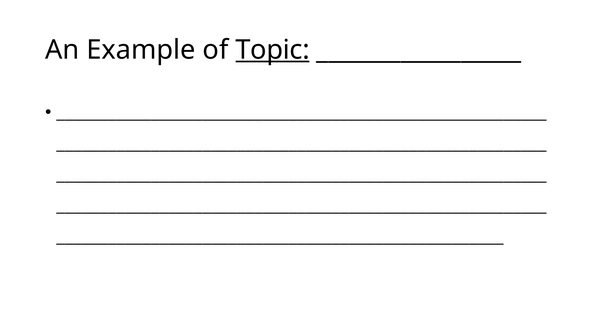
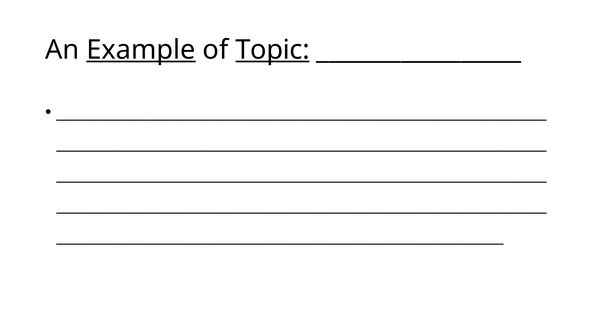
Example underline: none -> present (141, 50)
